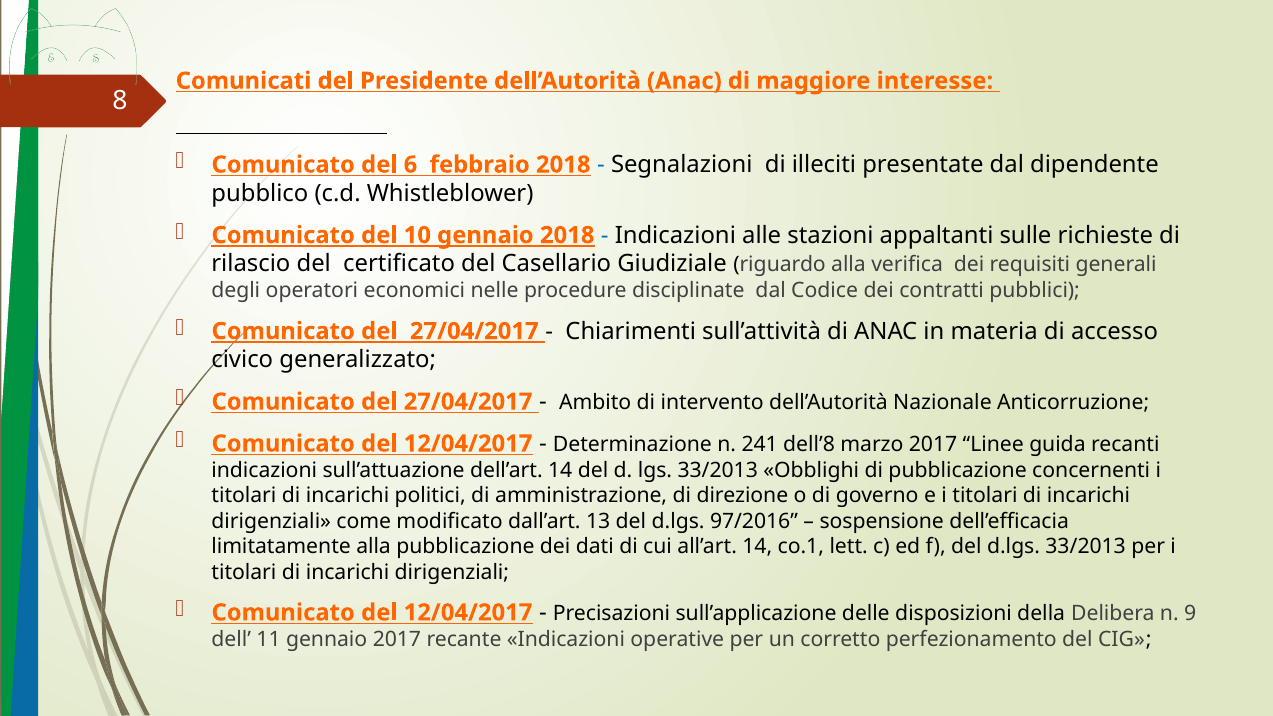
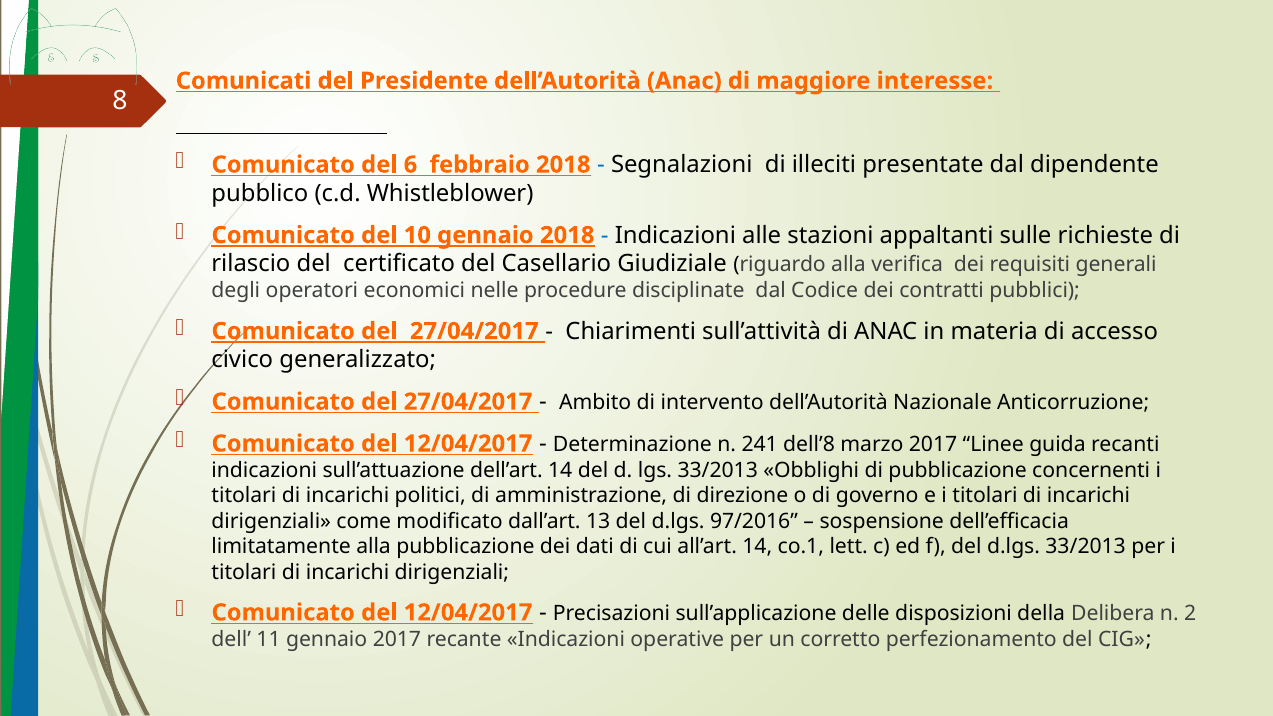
9: 9 -> 2 (1190, 614)
